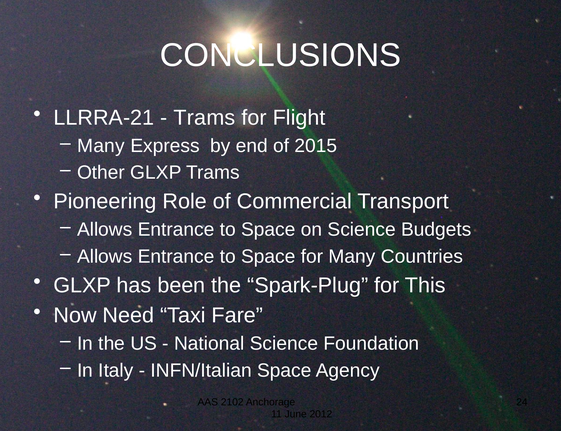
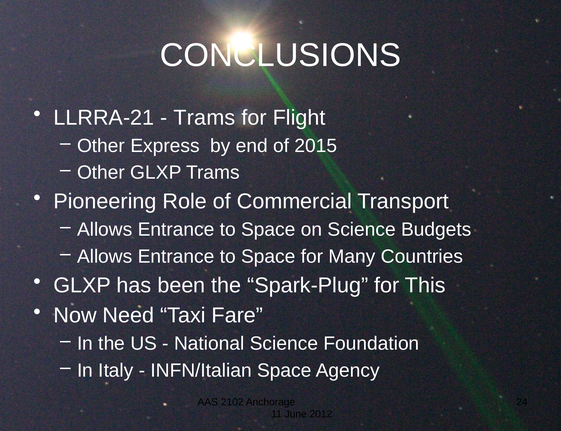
Many: Many -> Other (101, 146)
